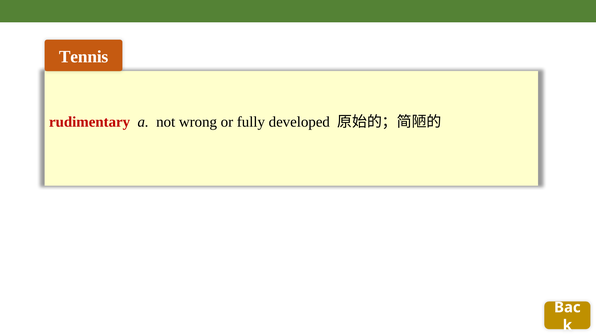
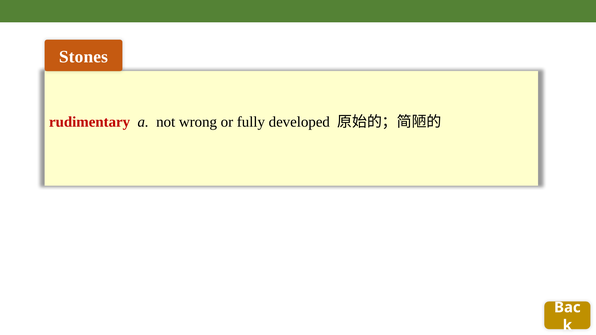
Tennis: Tennis -> Stones (83, 57)
